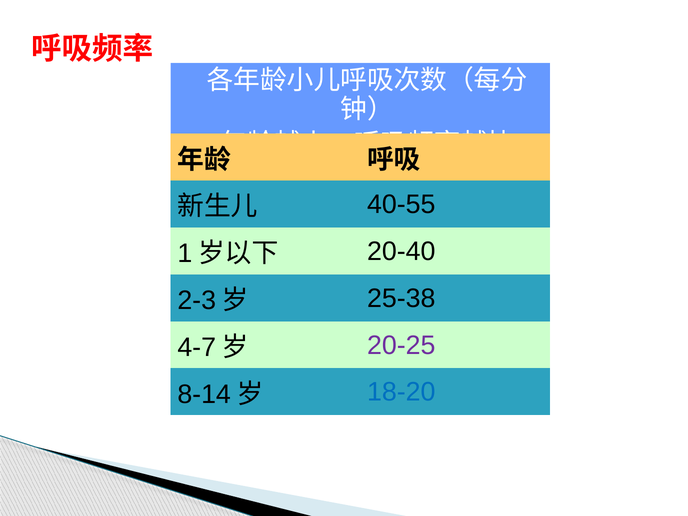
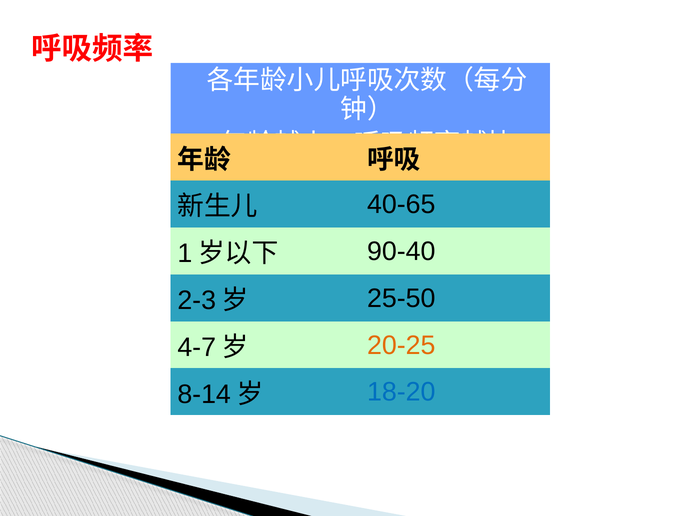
40-55: 40-55 -> 40-65 (401, 204)
20-40: 20-40 -> 90-40 (401, 251)
25-38: 25-38 -> 25-50 (401, 298)
20-25 colour: purple -> orange (401, 345)
